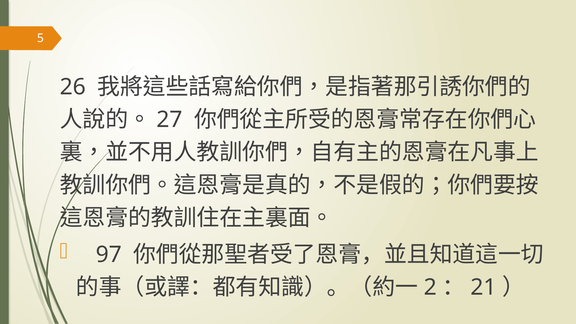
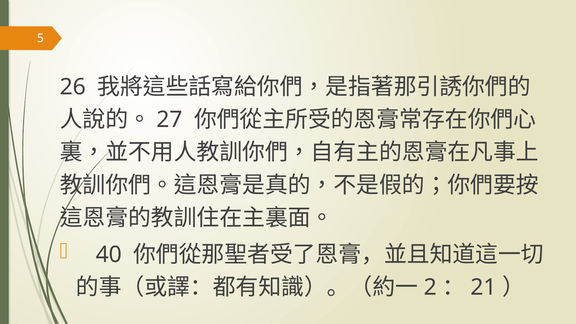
97: 97 -> 40 (109, 255)
